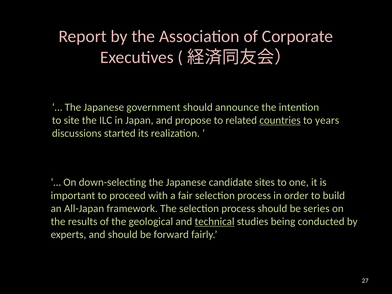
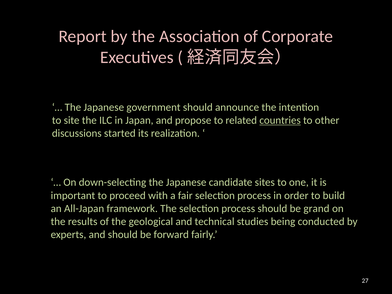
years: years -> other (327, 120)
series: series -> grand (316, 209)
technical underline: present -> none (215, 222)
